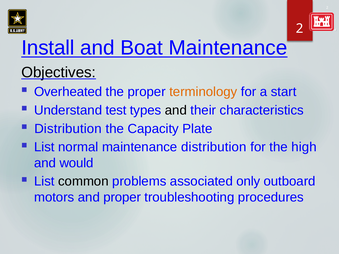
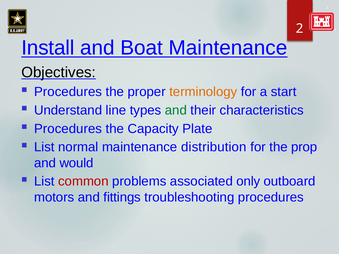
Overheated: Overheated -> Procedures (68, 92)
test: test -> line (116, 110)
and colour: black -> green (176, 110)
Distribution: Distribution -> Procedures (68, 129)
high: high -> prop (304, 147)
common colour: black -> red (83, 182)
and proper: proper -> fittings (122, 197)
